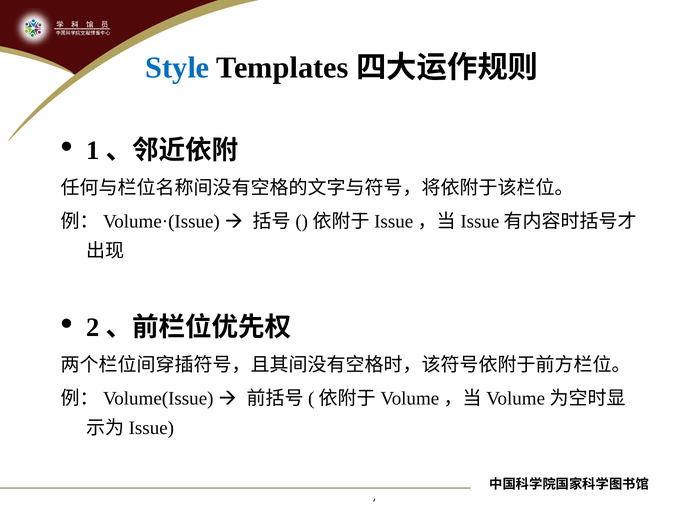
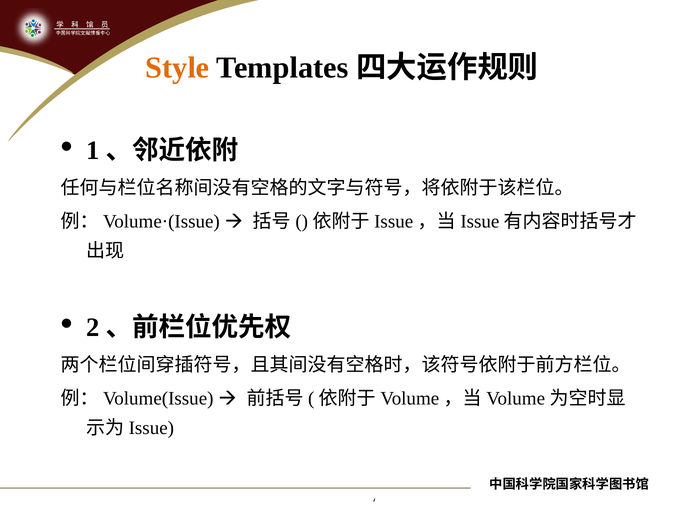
Style colour: blue -> orange (177, 68)
